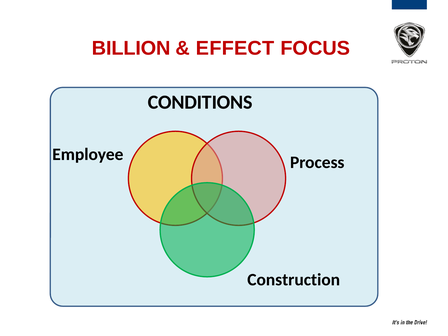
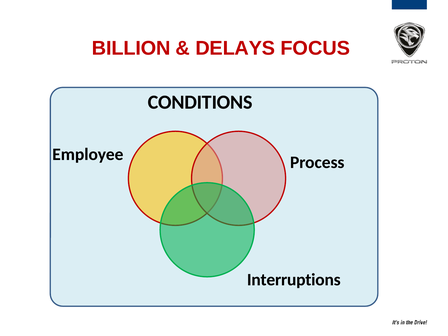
EFFECT: EFFECT -> DELAYS (235, 48)
Construction: Construction -> Interruptions (294, 280)
